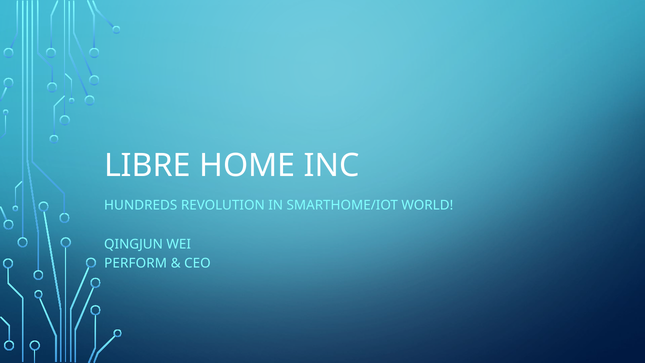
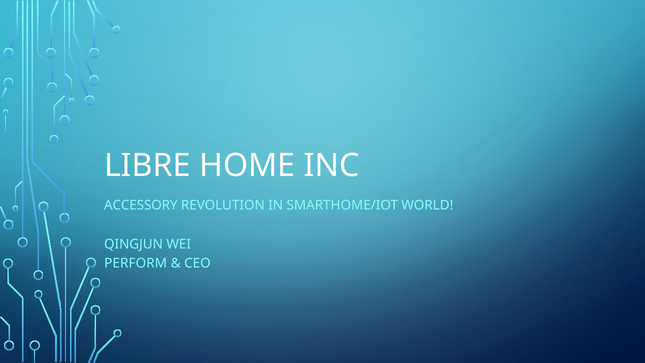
HUNDREDS: HUNDREDS -> ACCESSORY (141, 205)
